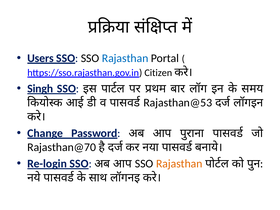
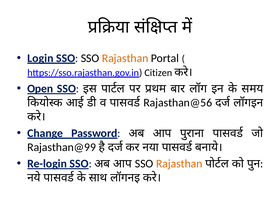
Users: Users -> Login (40, 58)
Rajasthan colour: blue -> orange (125, 58)
Singh: Singh -> Open (40, 89)
Rajasthan@53: Rajasthan@53 -> Rajasthan@56 (178, 103)
Rajasthan@70: Rajasthan@70 -> Rajasthan@99 (62, 147)
